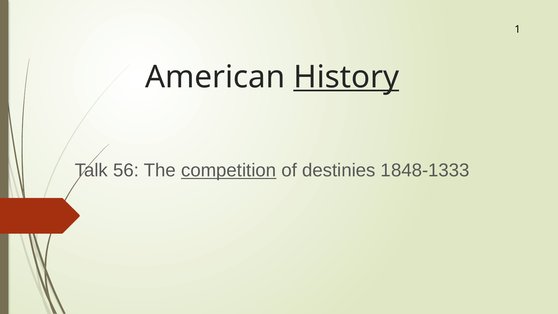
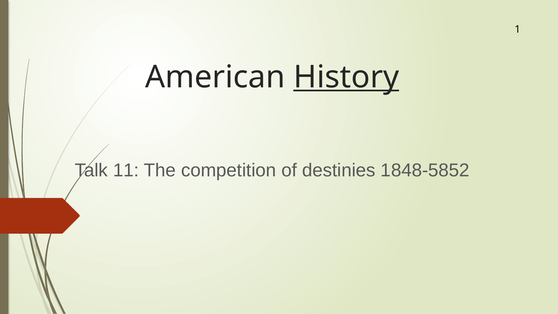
56: 56 -> 11 (126, 170)
competition underline: present -> none (229, 170)
1848-1333: 1848-1333 -> 1848-5852 (425, 170)
